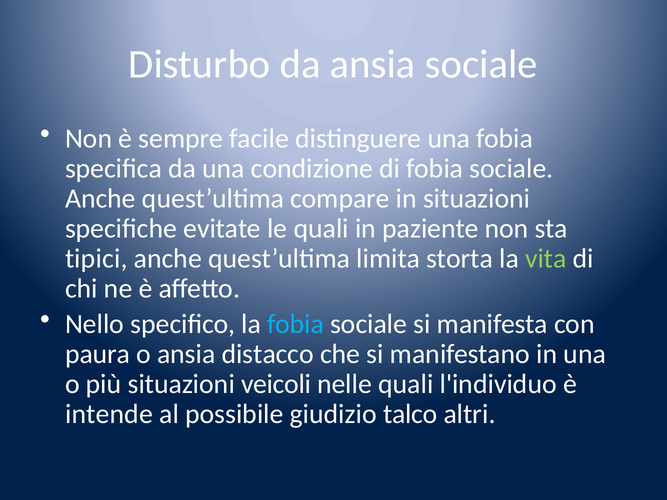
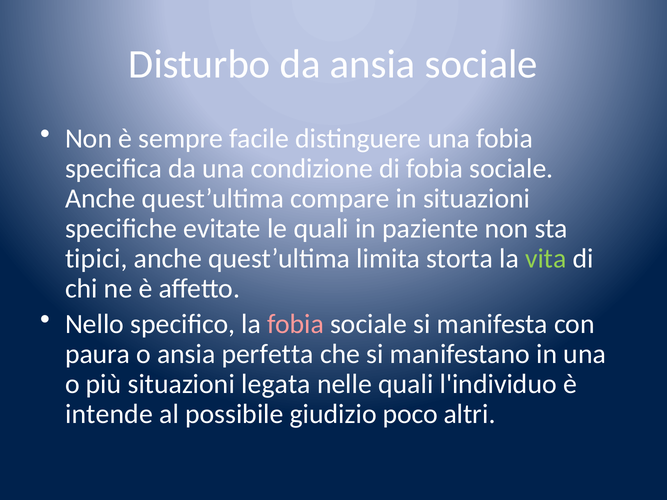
fobia colour: light blue -> pink (296, 324)
distacco: distacco -> perfetta (268, 354)
veicoli: veicoli -> legata (276, 384)
talco: talco -> poco (410, 414)
